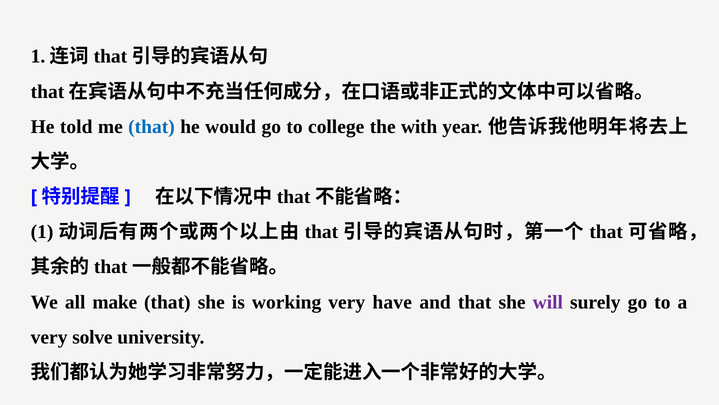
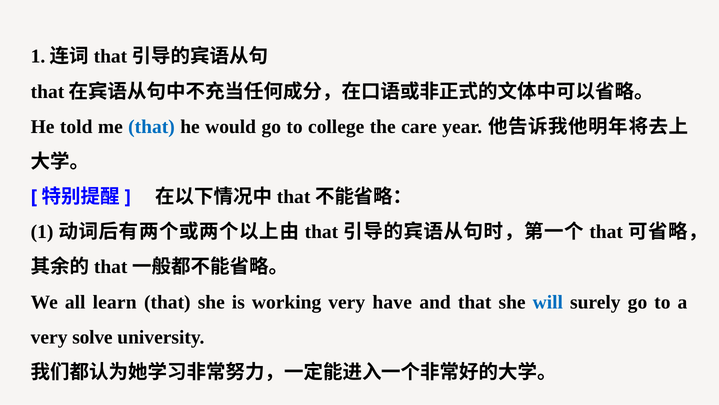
with: with -> care (419, 127)
make: make -> learn (115, 302)
will colour: purple -> blue (548, 302)
